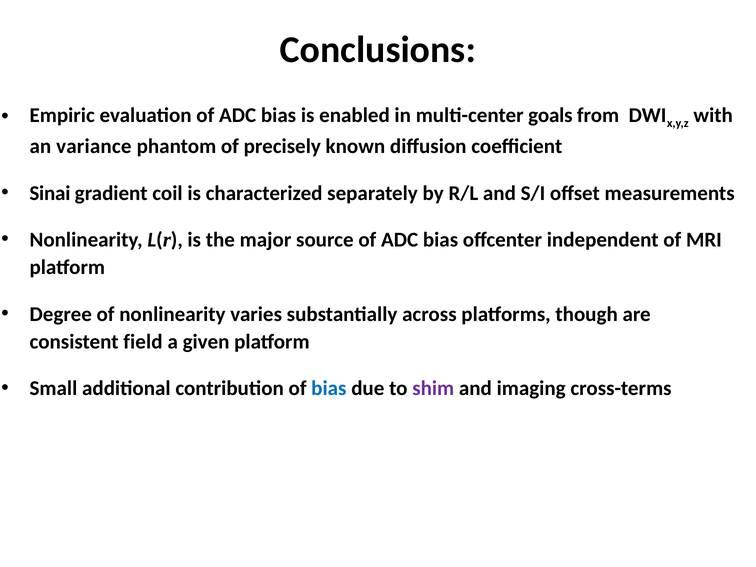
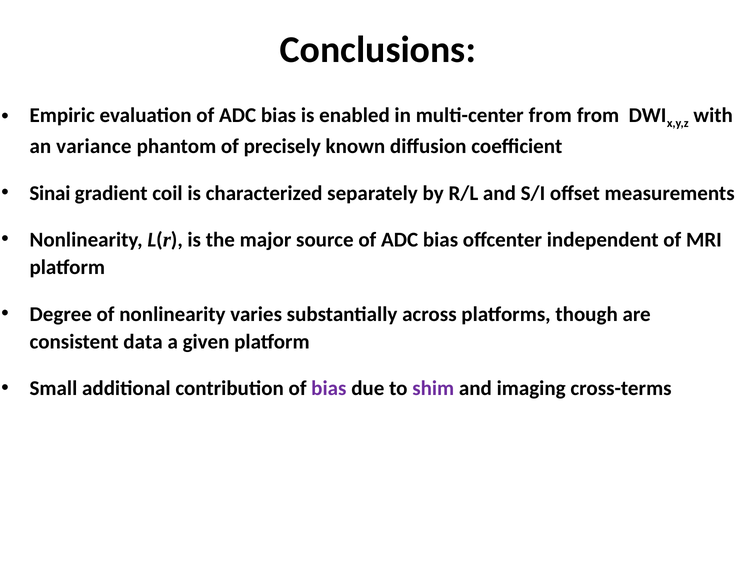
multi-center goals: goals -> from (550, 115)
field: field -> data (143, 342)
bias colour: blue -> purple (329, 389)
